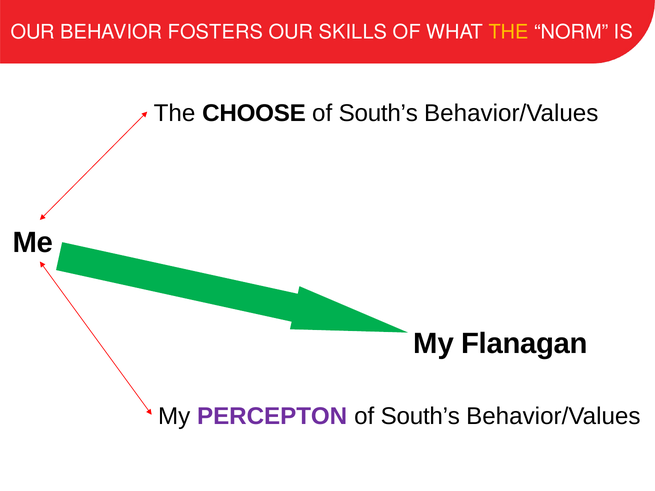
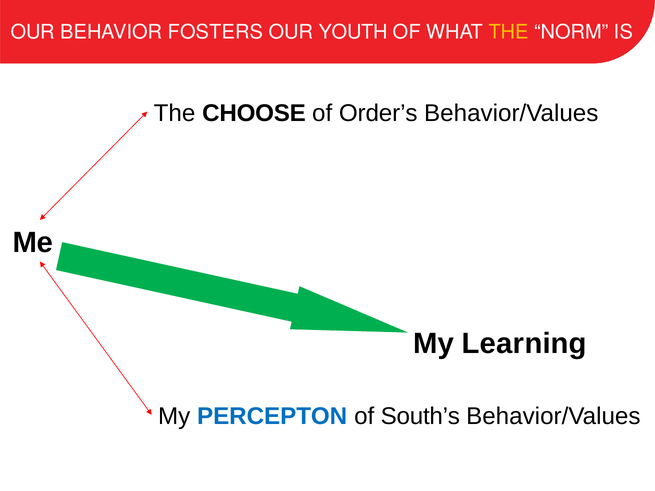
SKILLS: SKILLS -> YOUTH (353, 32)
South’s: South’s -> Order’s (378, 113)
Flanagan: Flanagan -> Learning (524, 344)
PERCEPTON colour: purple -> blue (272, 417)
